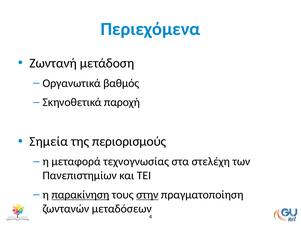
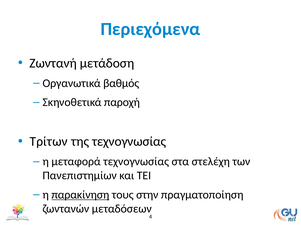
Σημεία: Σημεία -> Τρίτων (49, 141)
της περιορισμούς: περιορισμούς -> τεχνογνωσίας (129, 141)
στην underline: present -> none (147, 194)
